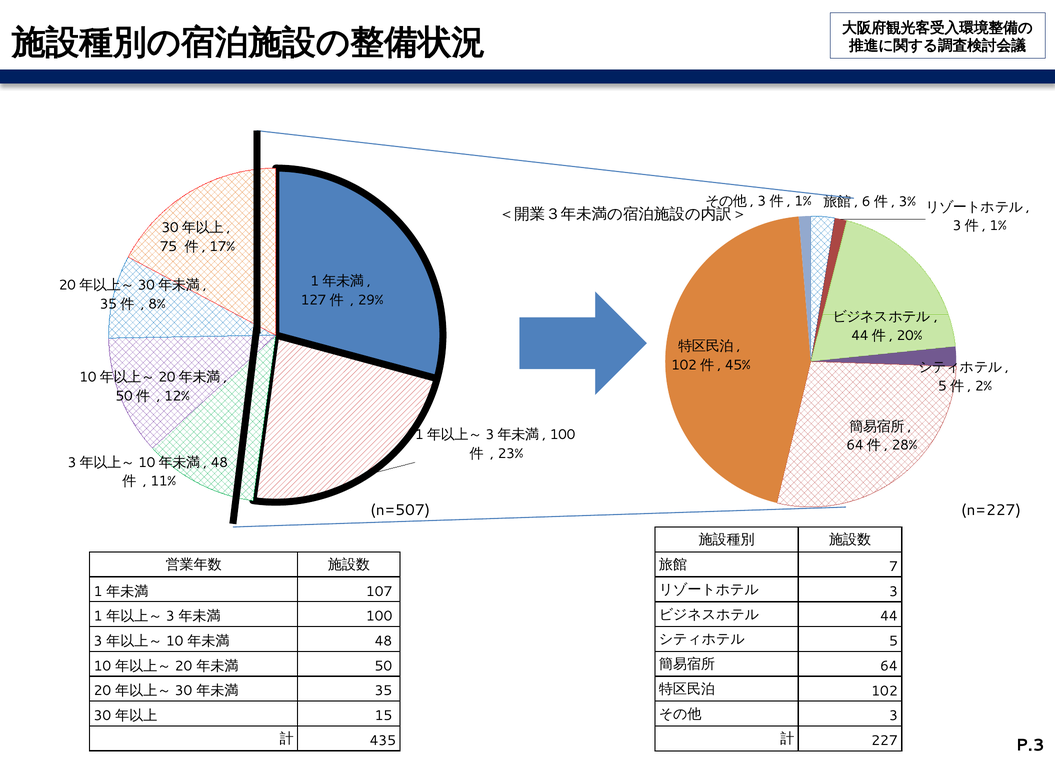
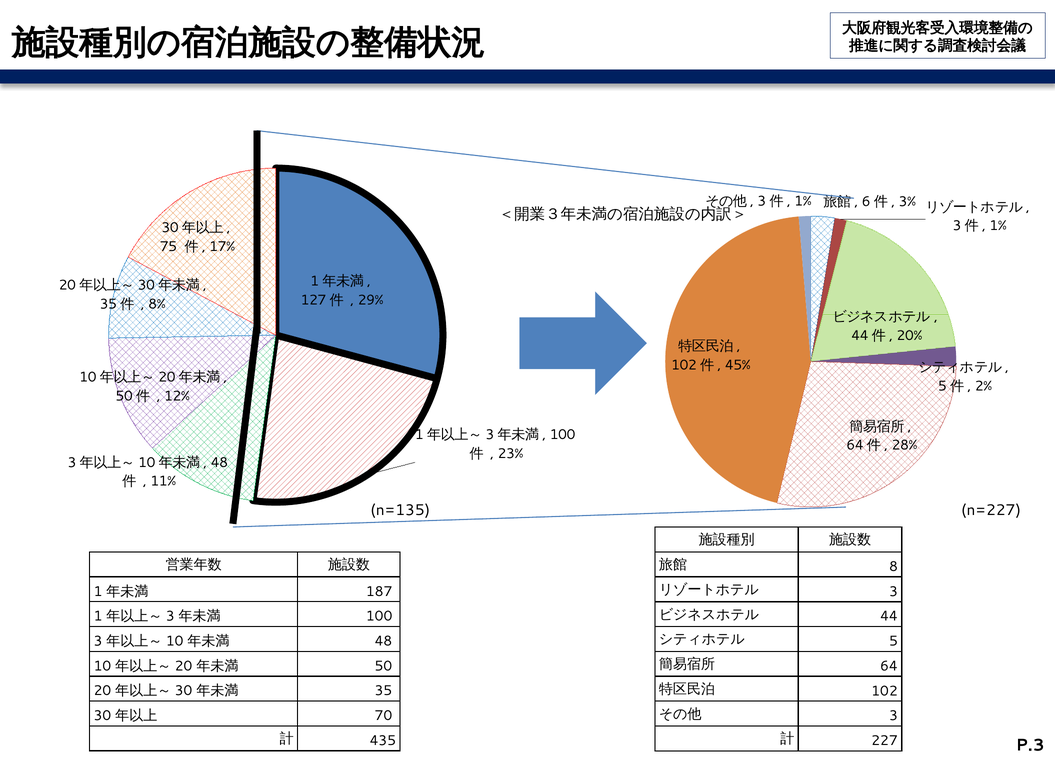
n=507: n=507 -> n=135 (400, 510)
7: 7 -> 8 (893, 567)
107: 107 -> 187 (379, 592)
15: 15 -> 70 (383, 716)
